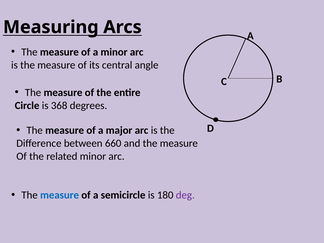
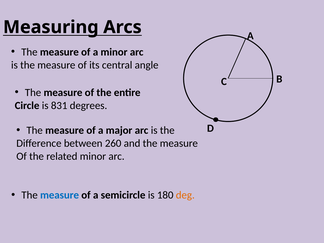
368: 368 -> 831 (59, 105)
660: 660 -> 260 (113, 143)
deg colour: purple -> orange (185, 195)
